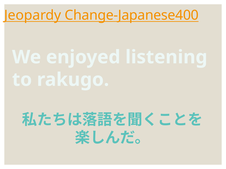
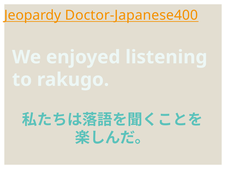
Change-Japanese400: Change-Japanese400 -> Doctor-Japanese400 (131, 15)
